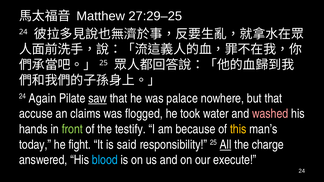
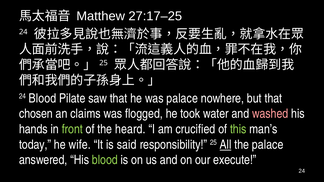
27:29–25: 27:29–25 -> 27:17–25 (155, 16)
24 Again: Again -> Blood (42, 98)
saw underline: present -> none (98, 98)
accuse: accuse -> chosen (36, 114)
testify: testify -> heard (130, 129)
because: because -> crucified (195, 129)
this colour: yellow -> light green (238, 129)
fight: fight -> wife (80, 145)
the charge: charge -> palace (268, 145)
blood colour: light blue -> light green (105, 160)
